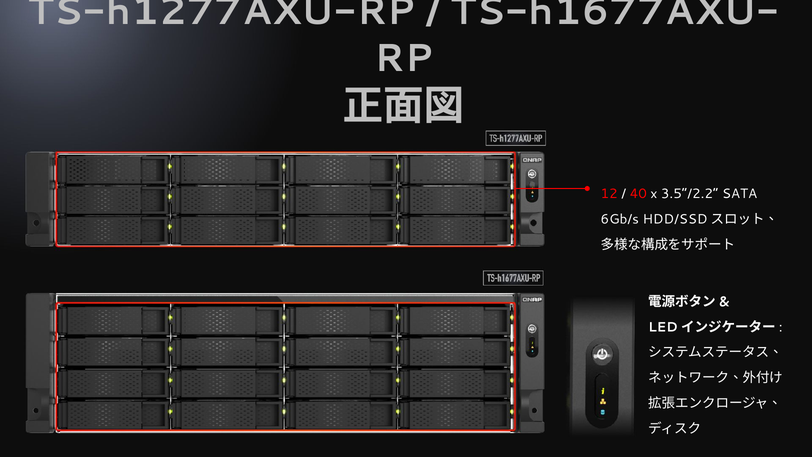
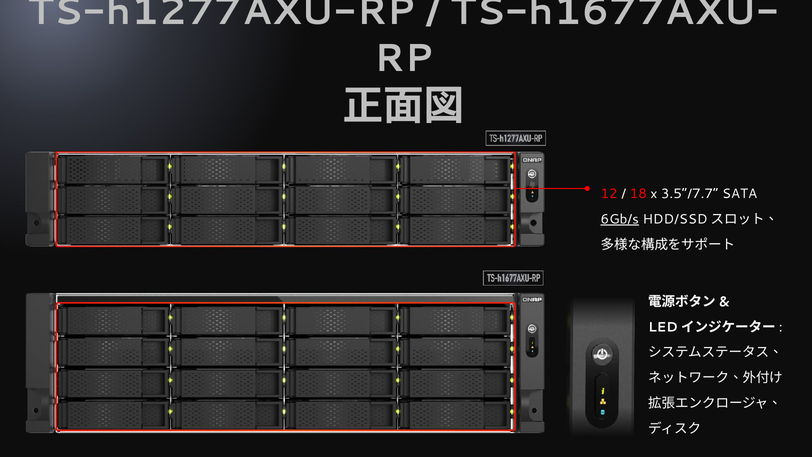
40: 40 -> 18 (638, 194)
3.5”/2.2: 3.5”/2.2 -> 3.5”/7.7 (690, 194)
6Gb/s underline: none -> present (620, 219)
